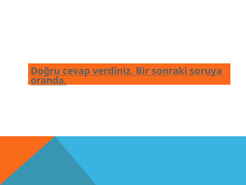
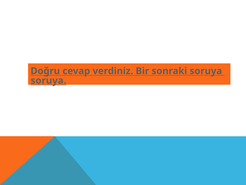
oranda: oranda -> soruya (48, 80)
